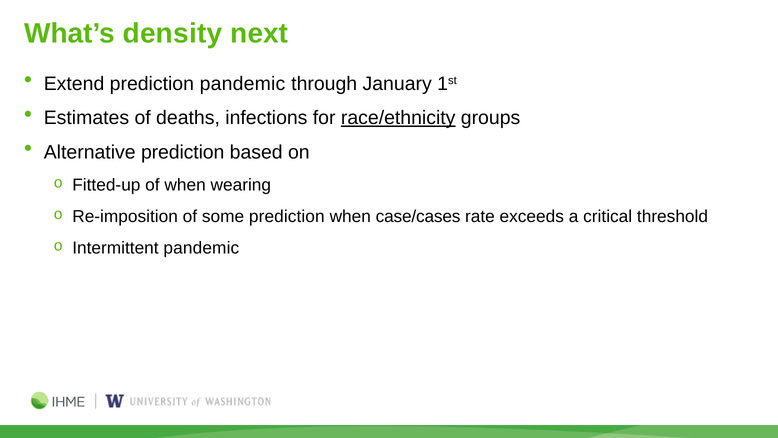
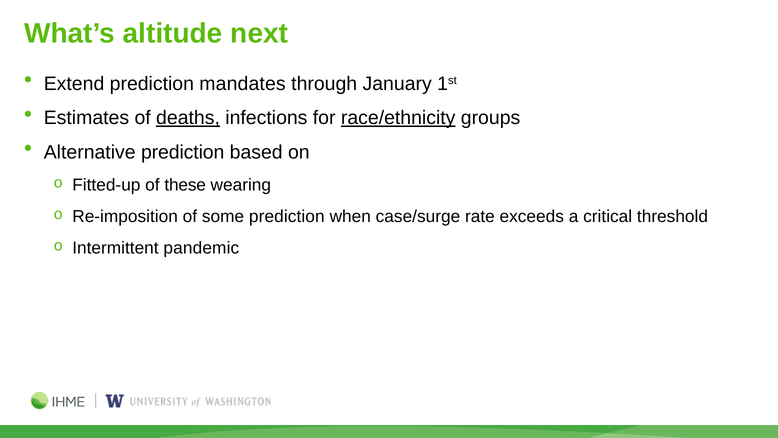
density: density -> altitude (173, 33)
prediction pandemic: pandemic -> mandates (243, 84)
deaths underline: none -> present (188, 118)
of when: when -> these (185, 185)
case/cases: case/cases -> case/surge (418, 216)
